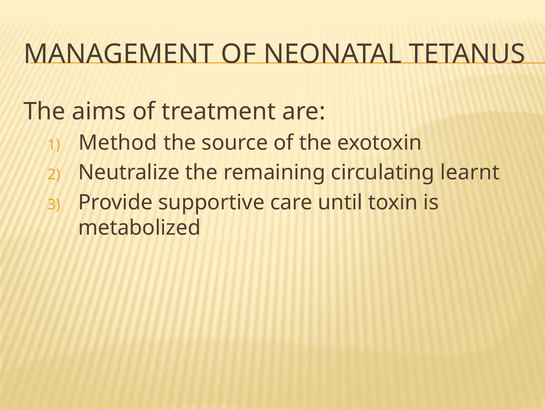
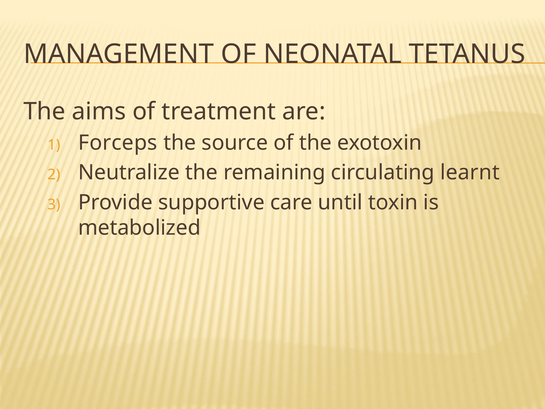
Method: Method -> Forceps (118, 143)
